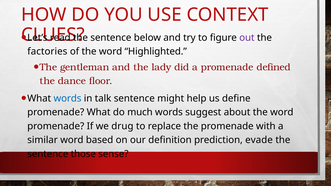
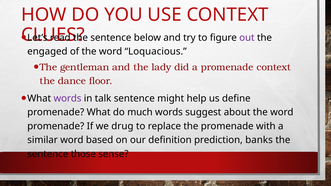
factories: factories -> engaged (47, 52)
Highlighted: Highlighted -> Loquacious (156, 52)
promenade defined: defined -> context (274, 67)
words colour: blue -> purple (68, 98)
evade: evade -> banks (259, 140)
